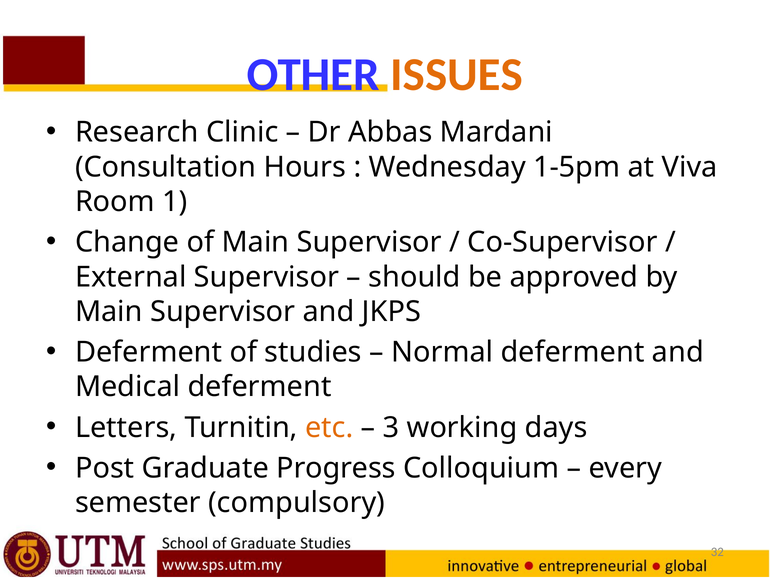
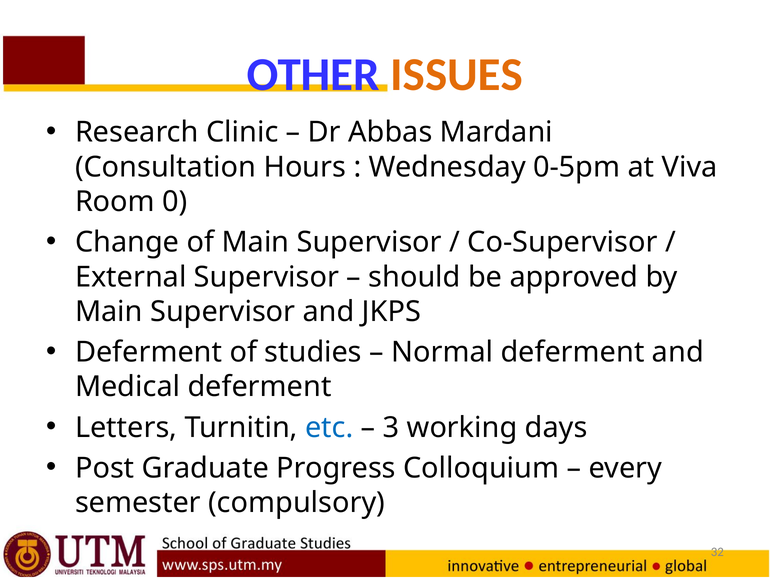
1-5pm: 1-5pm -> 0-5pm (577, 167)
1: 1 -> 0 (175, 202)
etc colour: orange -> blue (329, 427)
